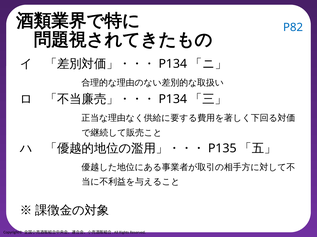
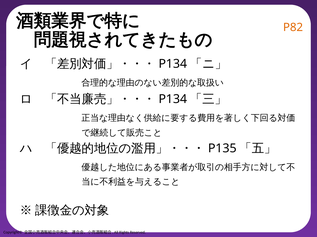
P82 colour: blue -> orange (293, 27)
